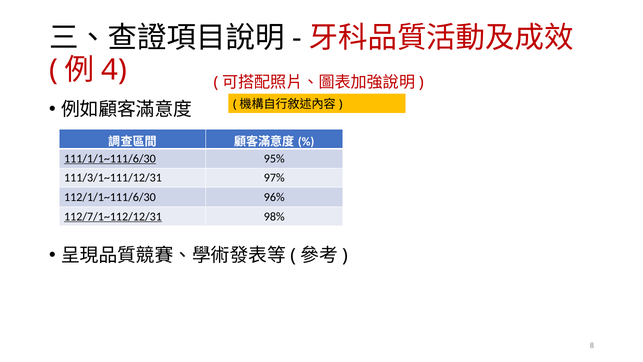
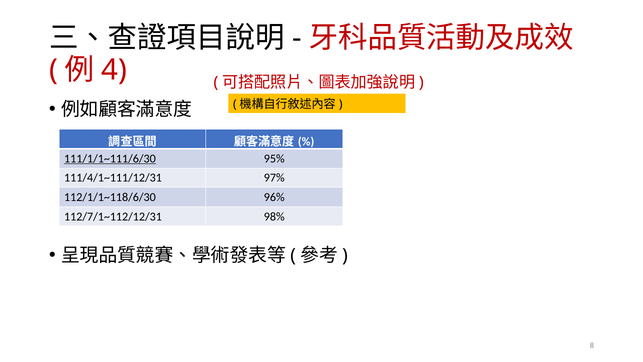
111/3/1~111/12/31: 111/3/1~111/12/31 -> 111/4/1~111/12/31 (113, 178)
112/1/1~111/6/30: 112/1/1~111/6/30 -> 112/1/1~118/6/30 (110, 197)
112/7/1~112/12/31 underline: present -> none (113, 216)
